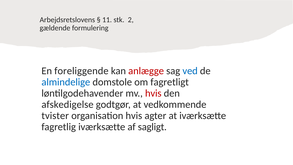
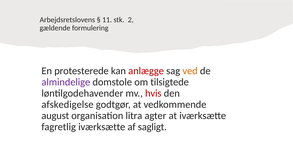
foreliggende: foreliggende -> protesterede (82, 71)
ved colour: blue -> orange (190, 71)
almindelige colour: blue -> purple (66, 82)
fagretligt: fagretligt -> tilsigtede (170, 82)
tvister: tvister -> august (55, 116)
organisation hvis: hvis -> litra (134, 116)
